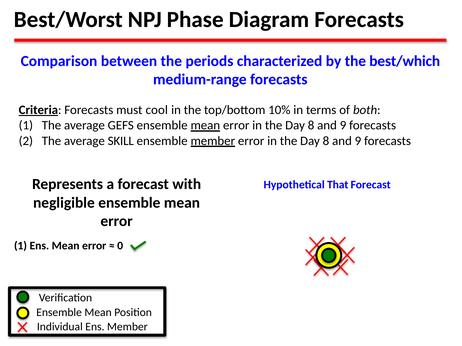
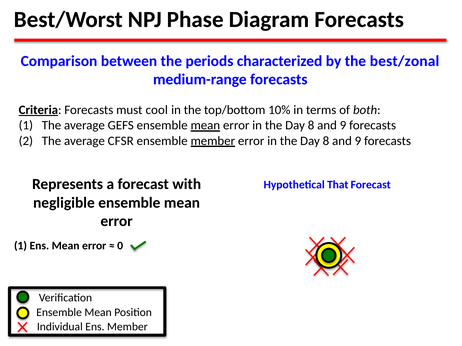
best/which: best/which -> best/zonal (405, 61)
SKILL: SKILL -> CFSR (121, 141)
